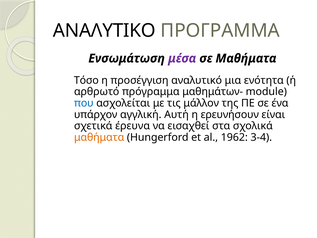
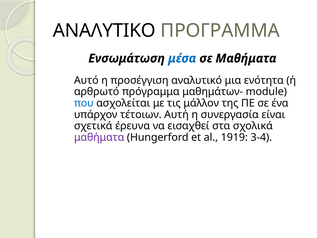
μέσα colour: purple -> blue (182, 58)
Τόσο: Τόσο -> Αυτό (86, 80)
αγγλική: αγγλική -> τέτοιων (141, 114)
ερευνήσουν: ερευνήσουν -> συνεργασία (230, 114)
μαθήματα colour: orange -> purple (99, 137)
1962: 1962 -> 1919 (234, 137)
